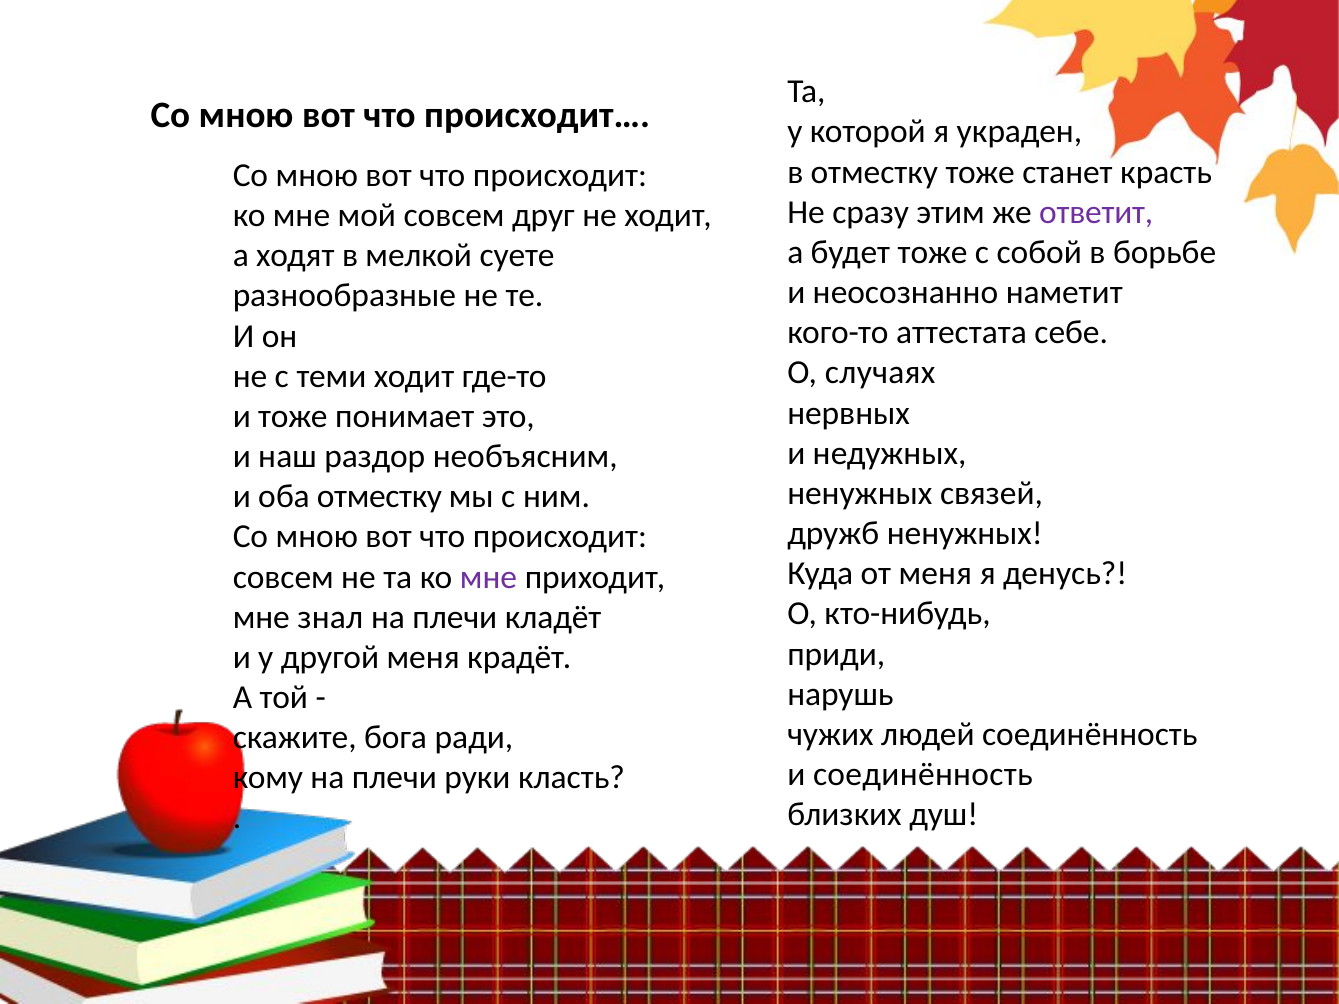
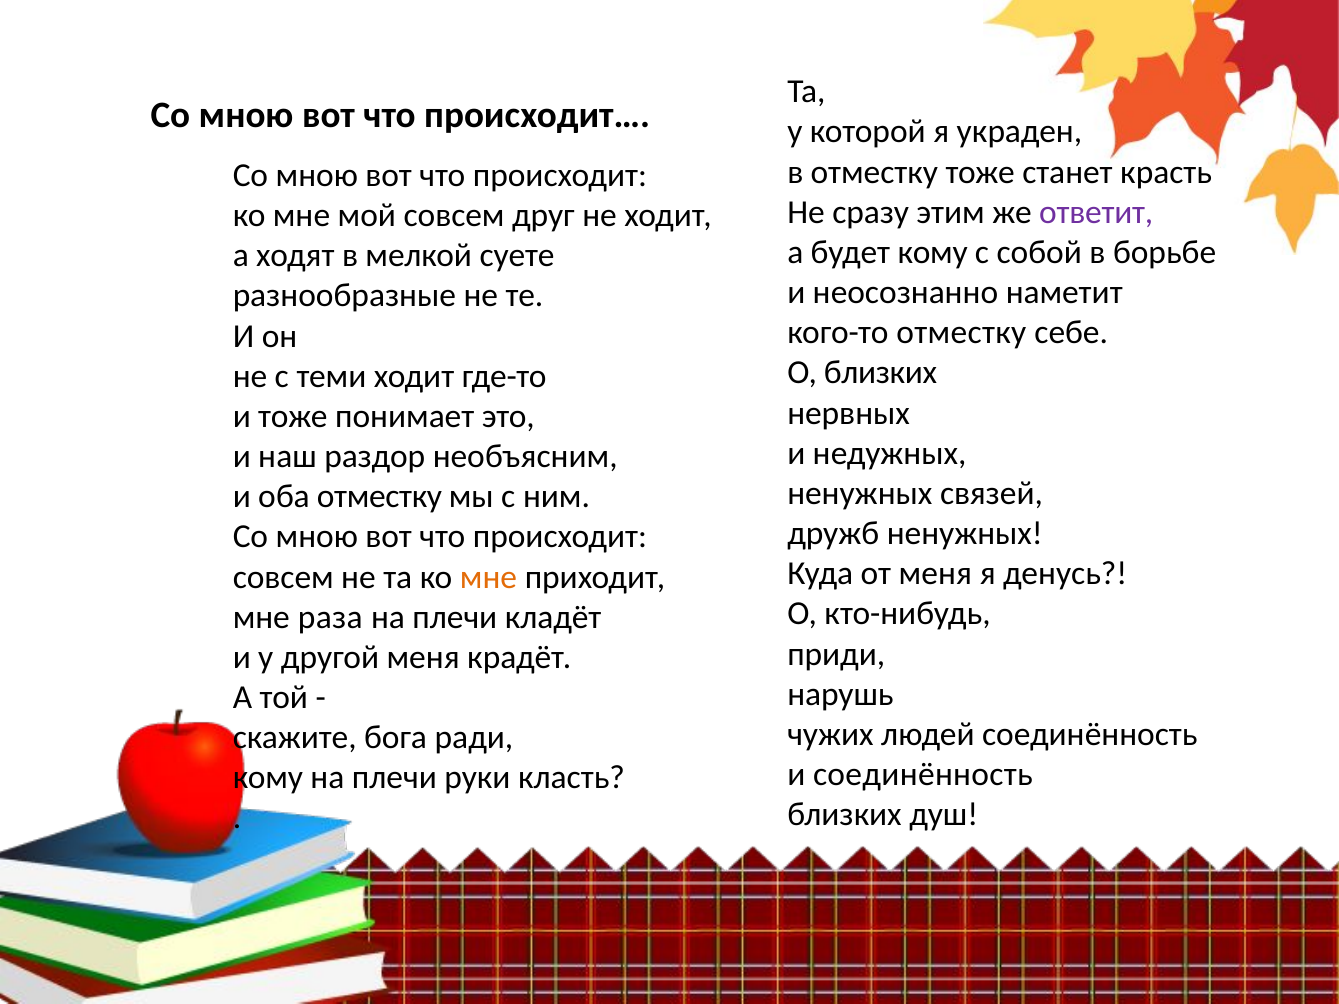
будет тоже: тоже -> кому (933, 252)
кого-то аттестата: аттестата -> отместку (961, 333)
О случаях: случаях -> близких (881, 373)
мне colour: purple -> orange (489, 577)
знал: знал -> раза (330, 617)
